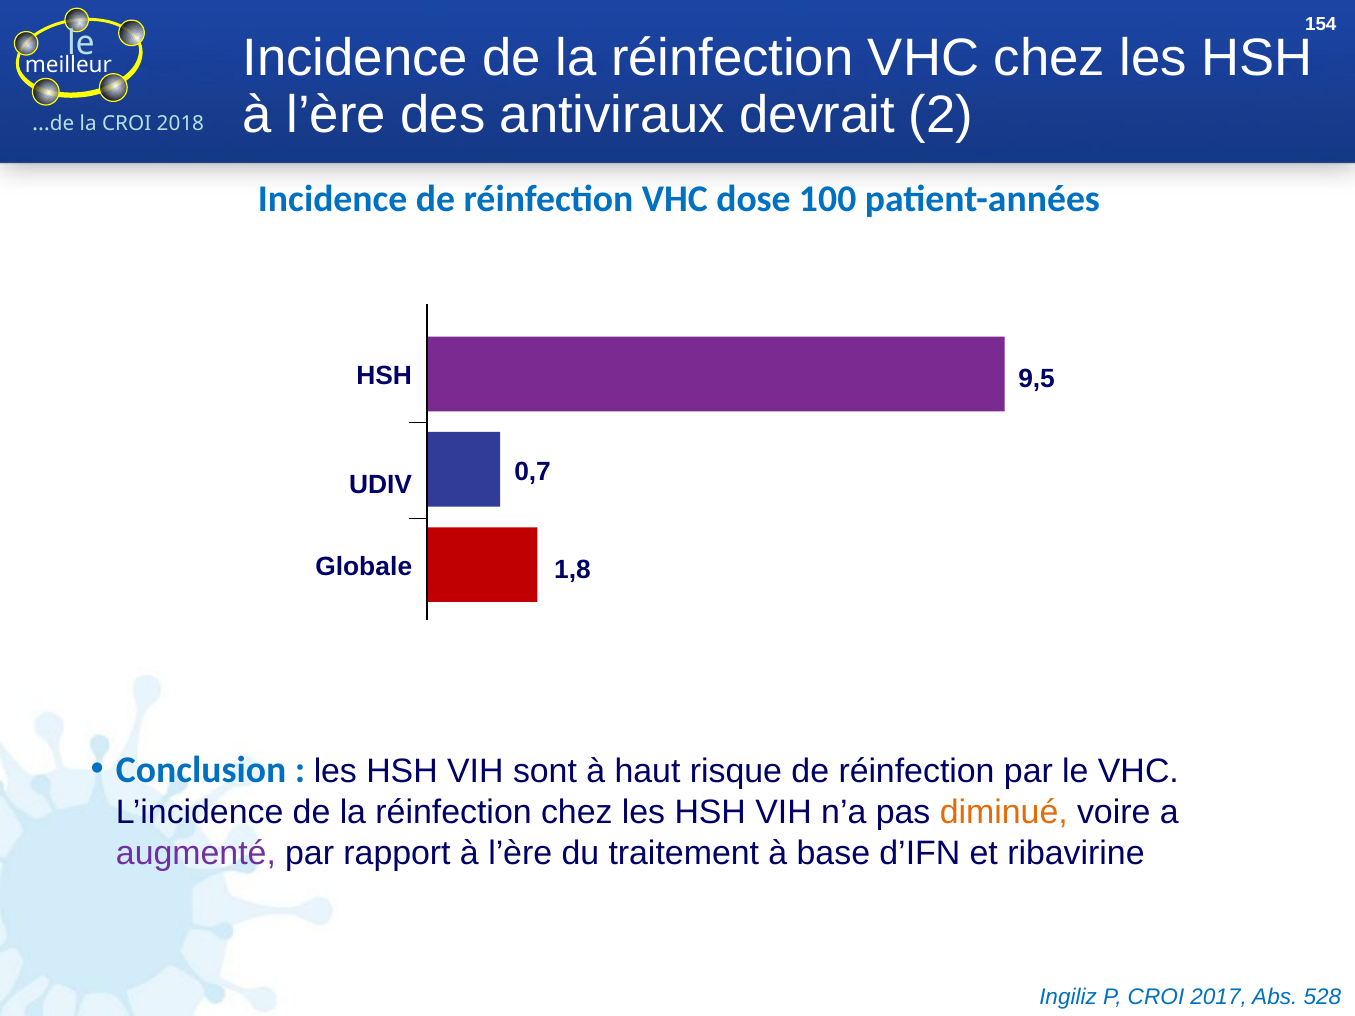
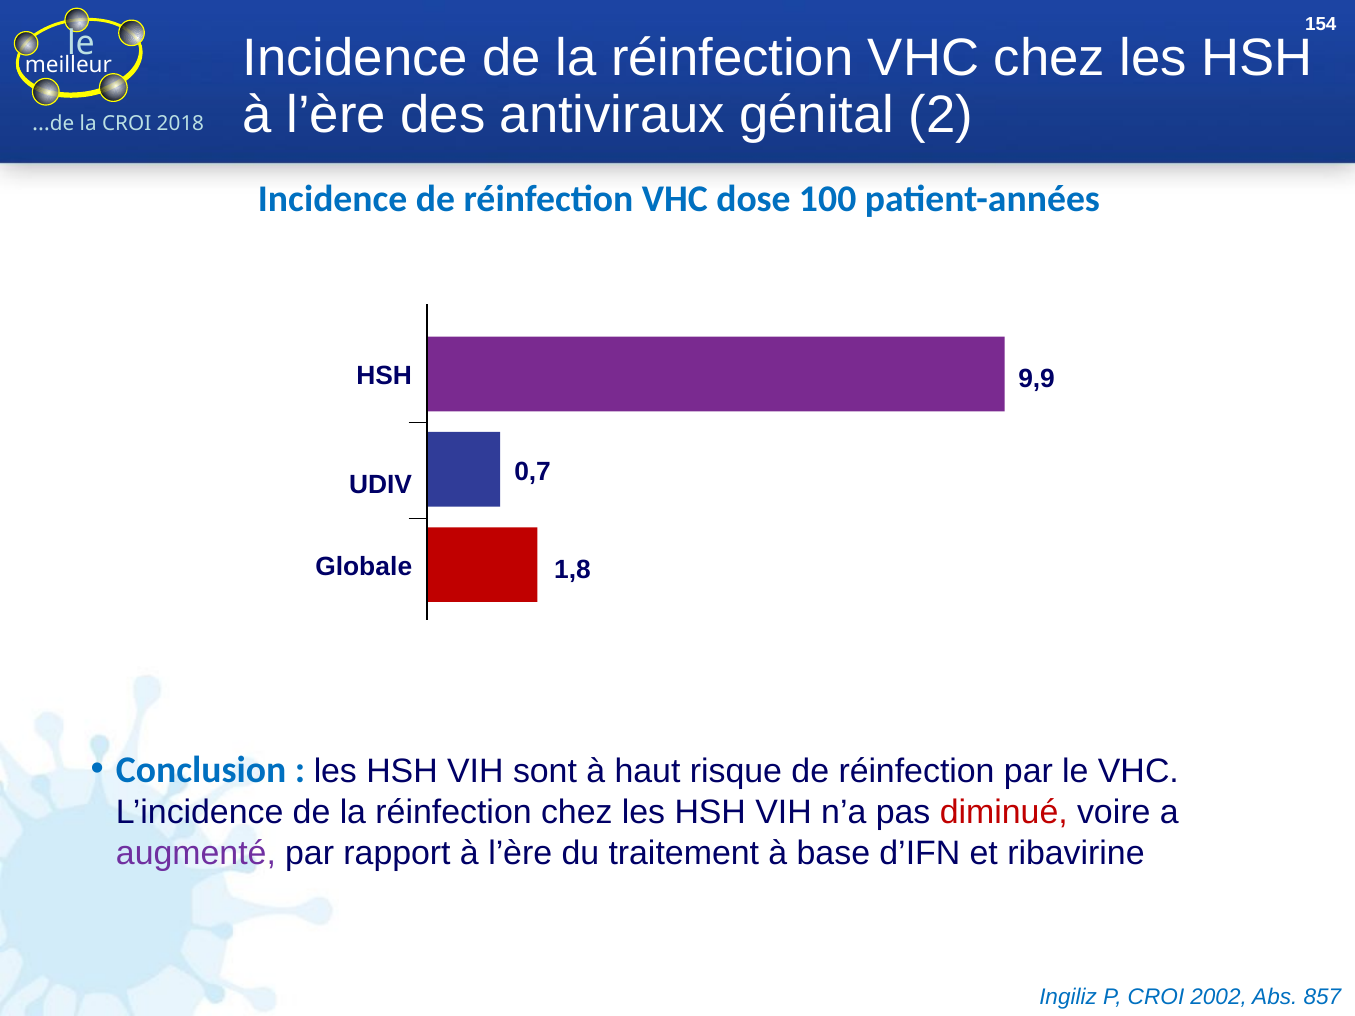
devrait: devrait -> génital (817, 115)
9,5: 9,5 -> 9,9 (1037, 379)
diminué colour: orange -> red (1004, 813)
2017: 2017 -> 2002 (1219, 997)
528: 528 -> 857 (1322, 997)
